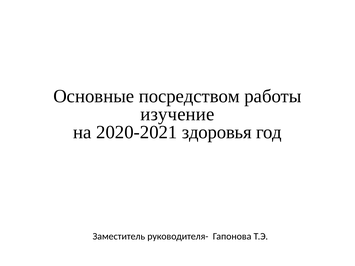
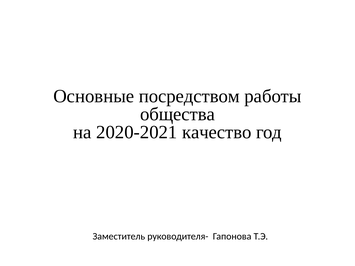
изучение: изучение -> общества (178, 114)
здоровья: здоровья -> качество (217, 132)
